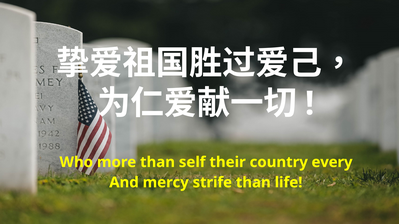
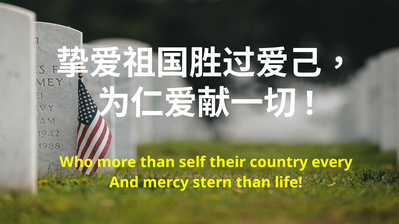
strife: strife -> stern (212, 183)
